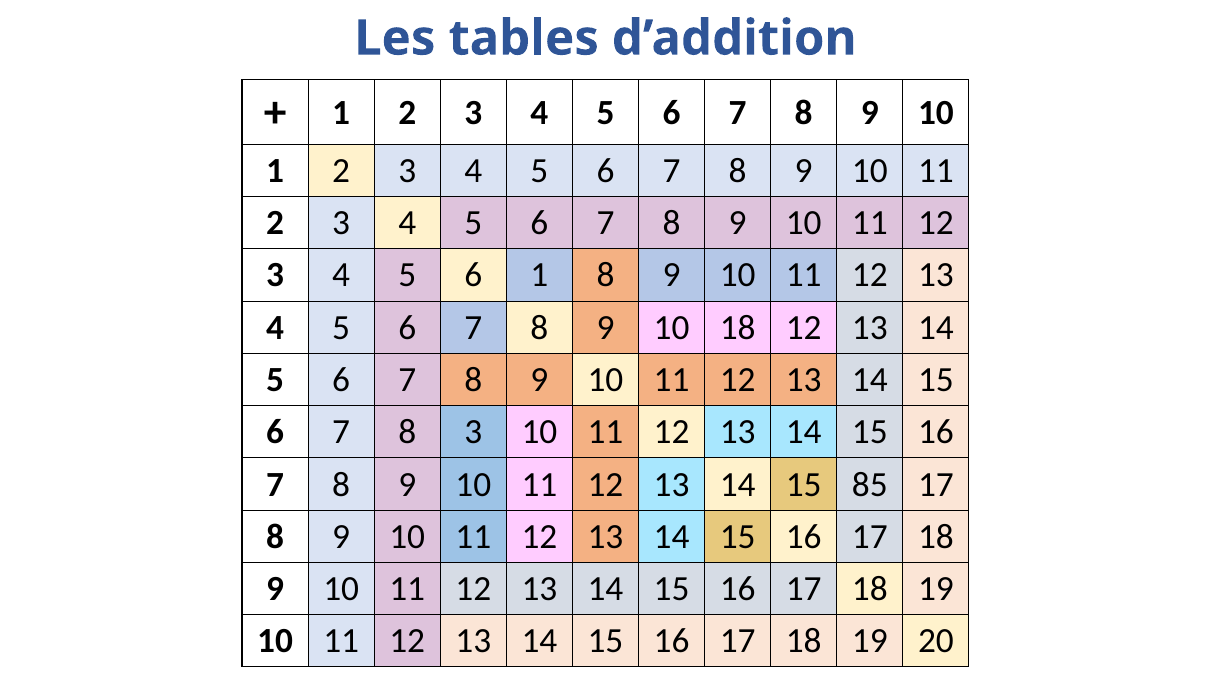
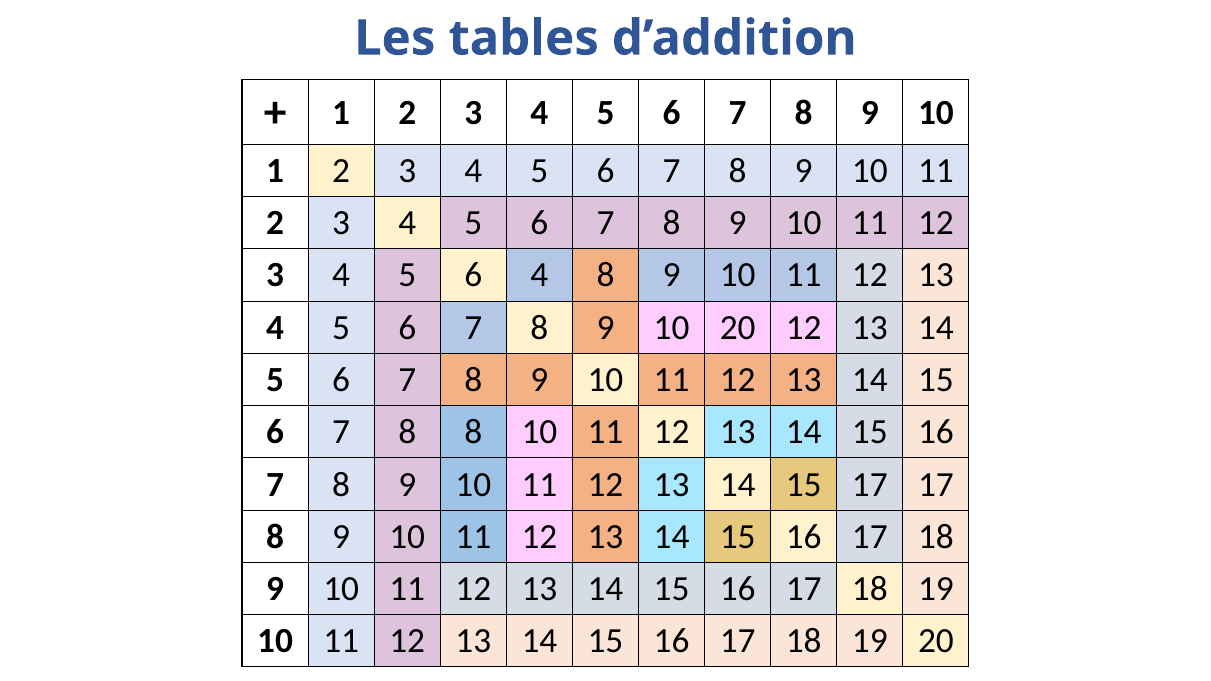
6 1: 1 -> 4 (539, 275)
10 18: 18 -> 20 (738, 328)
8 3: 3 -> 8 (473, 432)
15 85: 85 -> 17 (870, 485)
